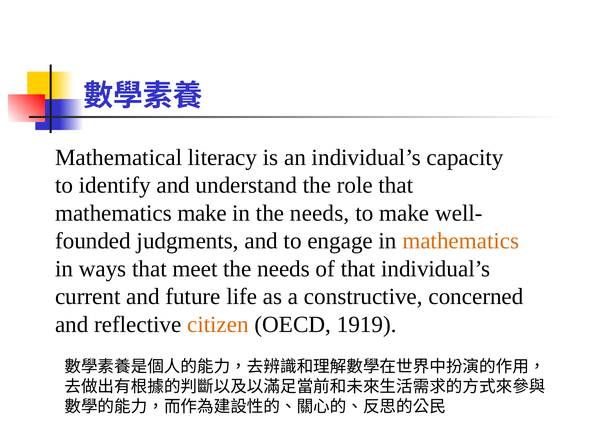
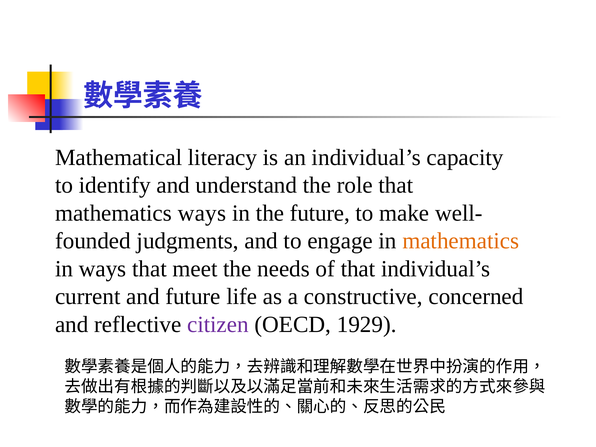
mathematics make: make -> ways (202, 213)
in the needs: needs -> future (320, 213)
citizen colour: orange -> purple (218, 324)
1919: 1919 -> 1929 (367, 324)
